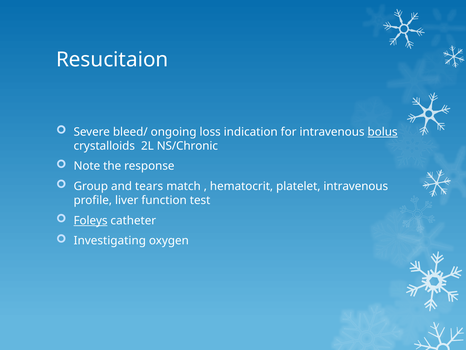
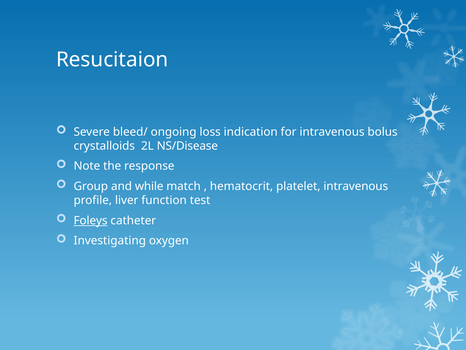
bolus underline: present -> none (383, 132)
NS/Chronic: NS/Chronic -> NS/Disease (187, 146)
tears: tears -> while (149, 186)
